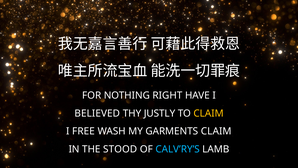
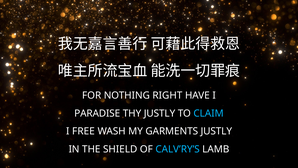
BELIEVED: BELIEVED -> PARADISE (97, 113)
CLAIM colour: yellow -> light blue (209, 113)
GARMENTS CLAIM: CLAIM -> JUSTLY (216, 131)
STOOD: STOOD -> SHIELD (120, 149)
